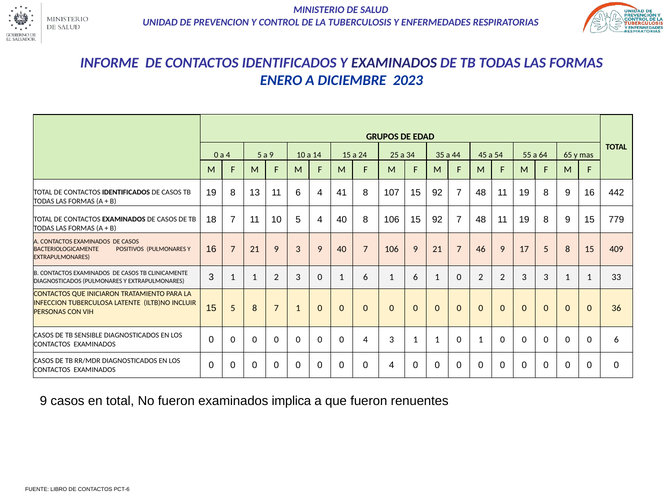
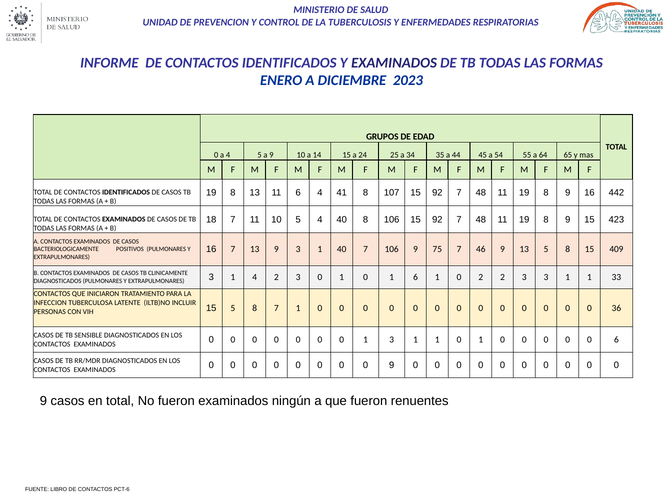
779: 779 -> 423 (616, 219)
7 21: 21 -> 13 (255, 249)
9 3 9: 9 -> 1 (320, 249)
9 21: 21 -> 75 (437, 249)
9 17: 17 -> 13 (524, 249)
EXTRAPULMONARES 3 1 1: 1 -> 4 (255, 277)
3 0 1 6: 6 -> 0 (366, 277)
4: 4 -> 1 (366, 340)
4: 4 -> 9 (392, 365)
implica: implica -> ningún (291, 401)
